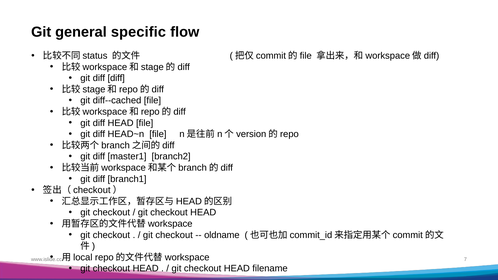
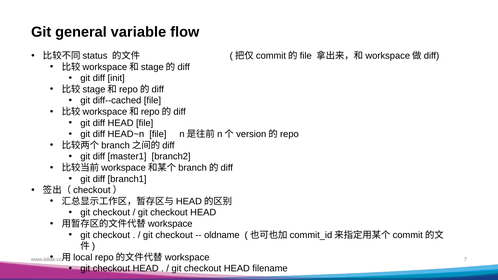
specific: specific -> variable (138, 32)
diff diff: diff -> init (116, 78)
